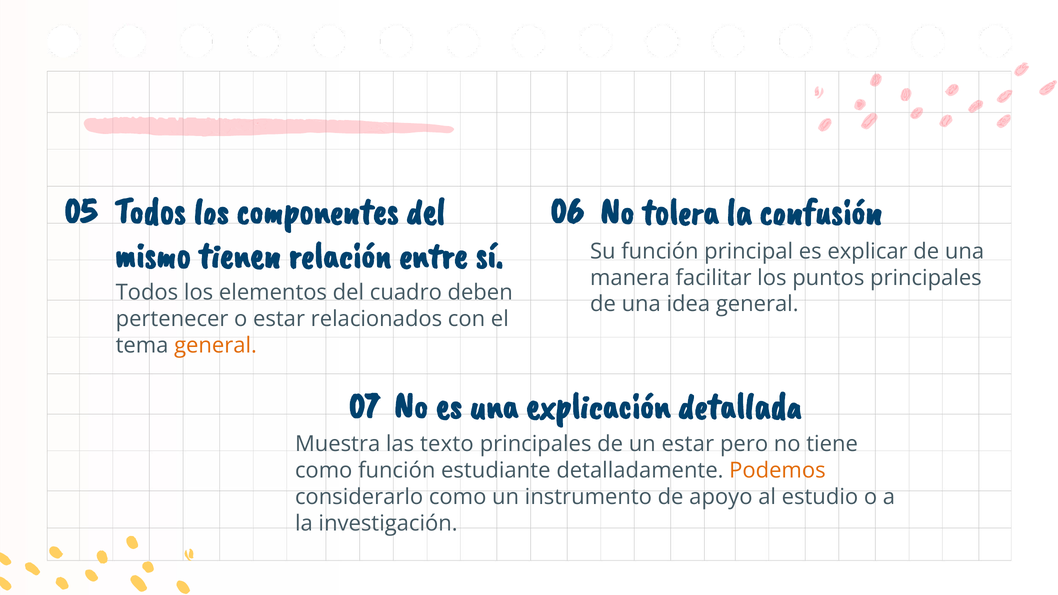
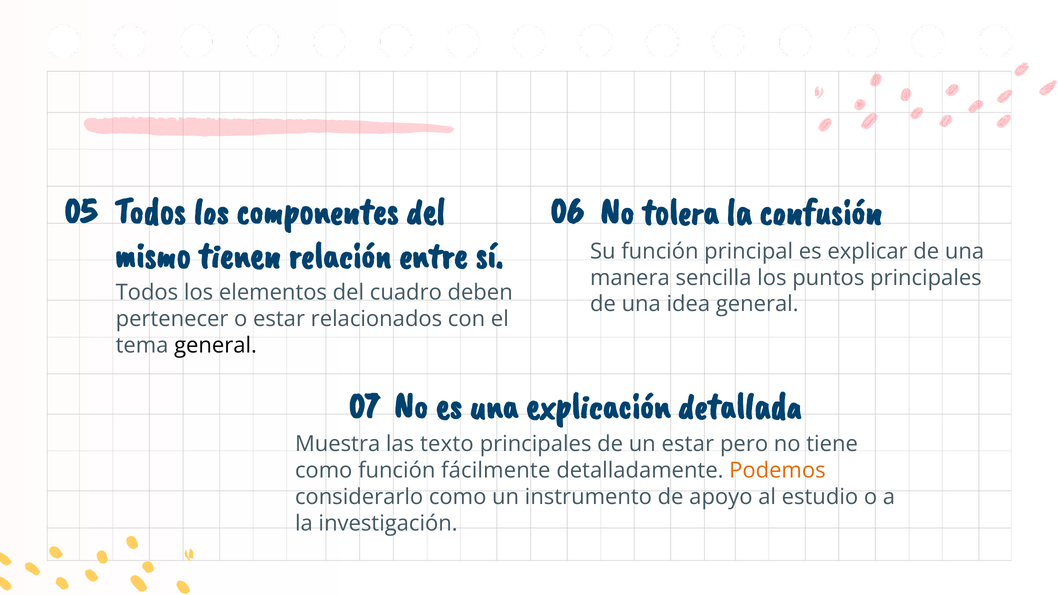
facilitar: facilitar -> sencilla (714, 278)
general colour: orange -> black (216, 346)
estudiante: estudiante -> fácilmente (496, 471)
